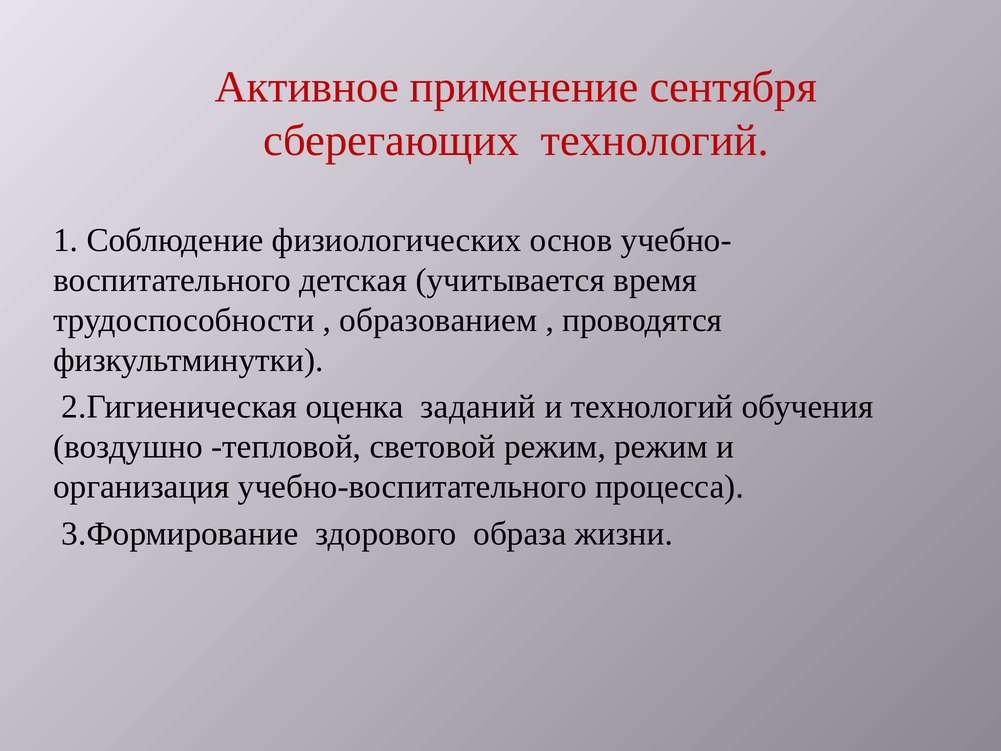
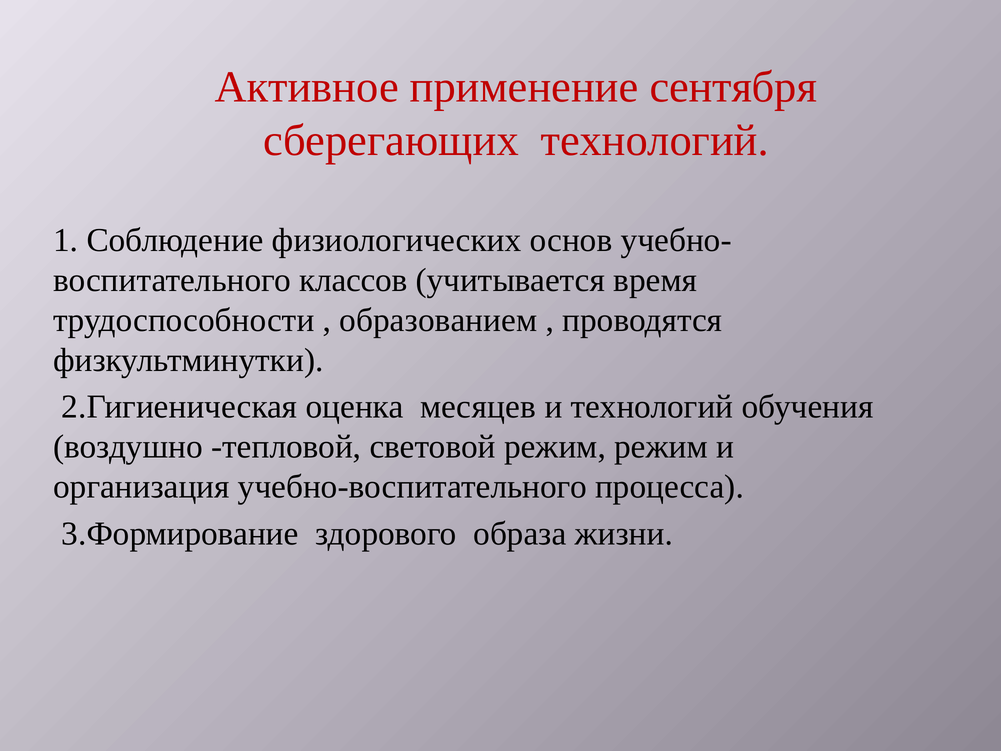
детская: детская -> классов (353, 280)
заданий: заданий -> месяцев (478, 407)
